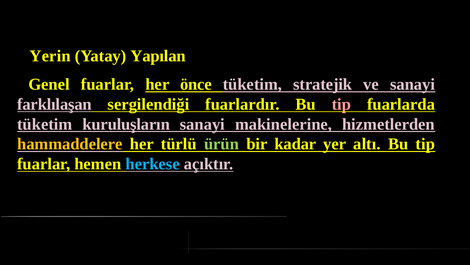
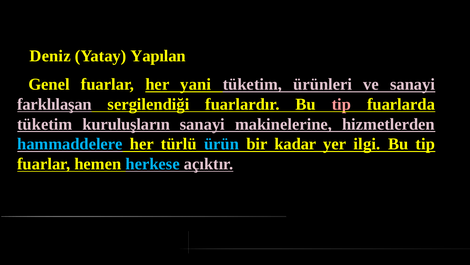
Yerin: Yerin -> Deniz (50, 56)
önce: önce -> yani (196, 84)
stratejik: stratejik -> ürünleri (323, 84)
hammaddelere colour: yellow -> light blue (70, 144)
ürün colour: light green -> light blue (222, 144)
altı: altı -> ilgi (367, 144)
